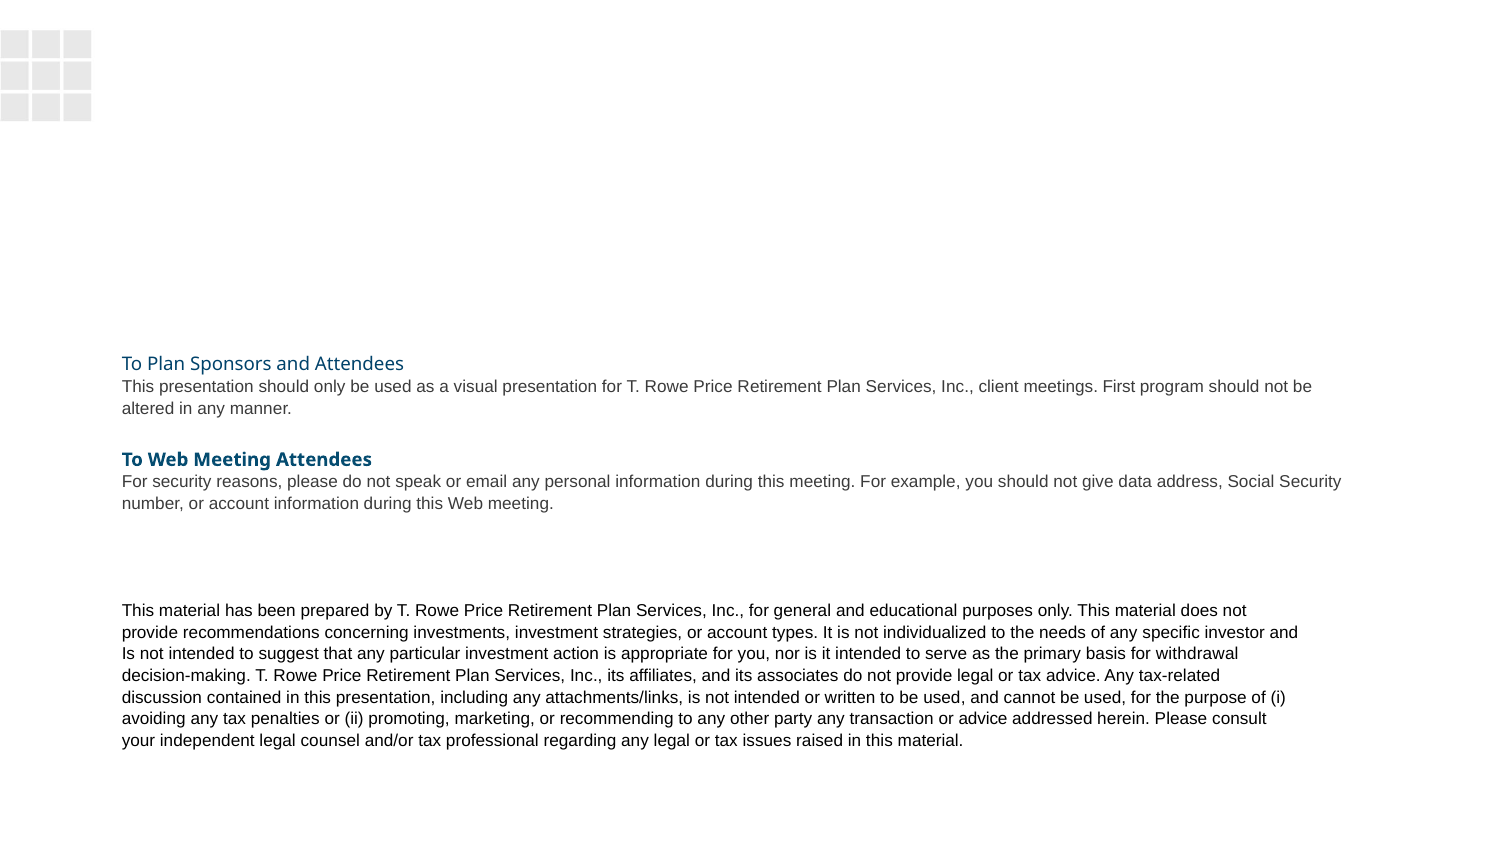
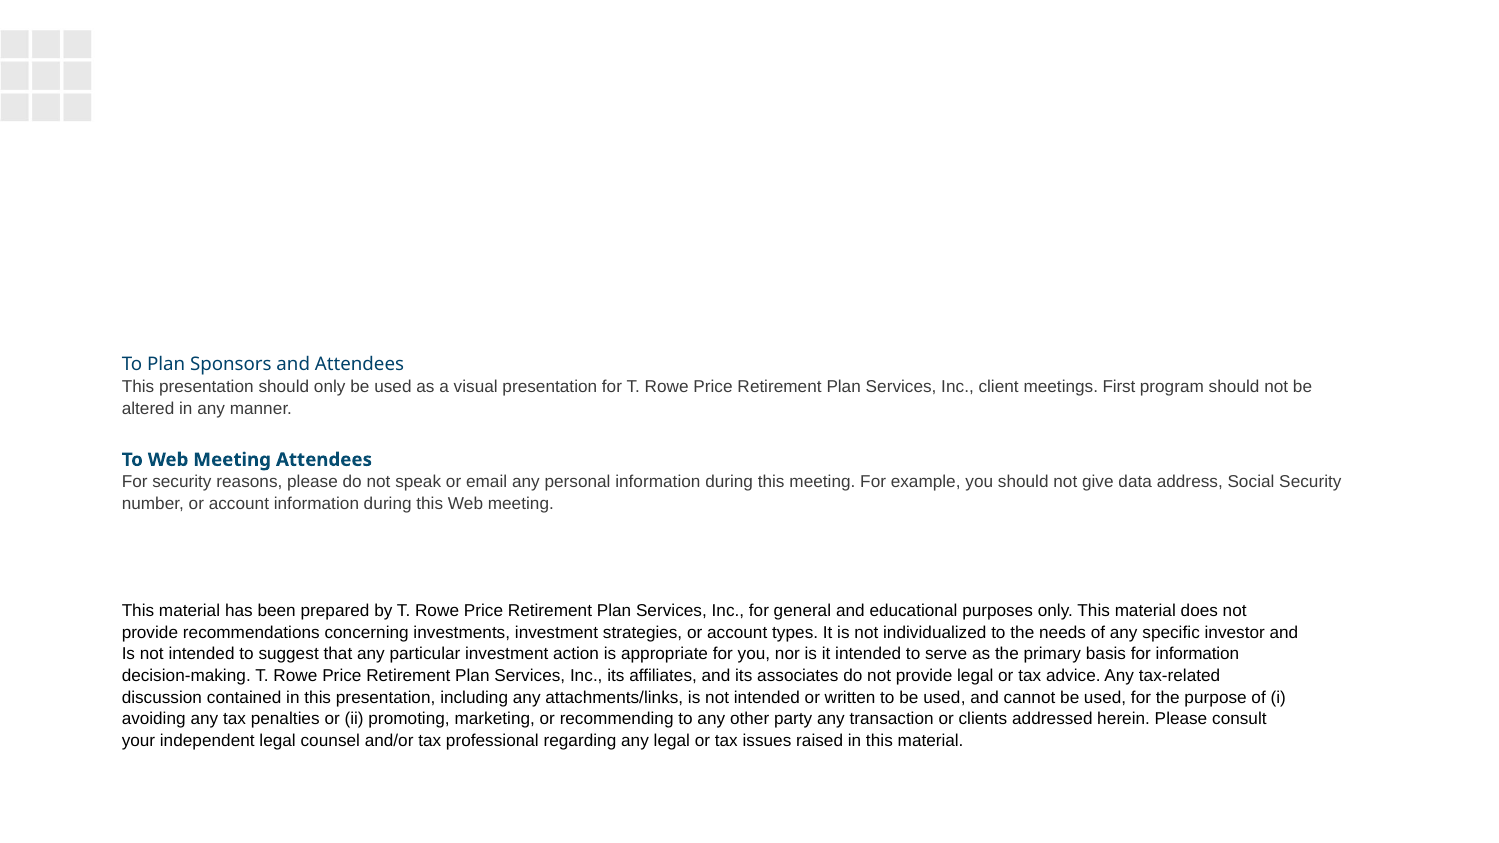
for withdrawal: withdrawal -> information (1197, 654)
or advice: advice -> clients (983, 719)
